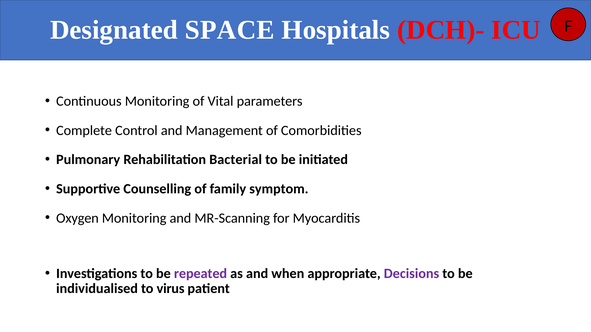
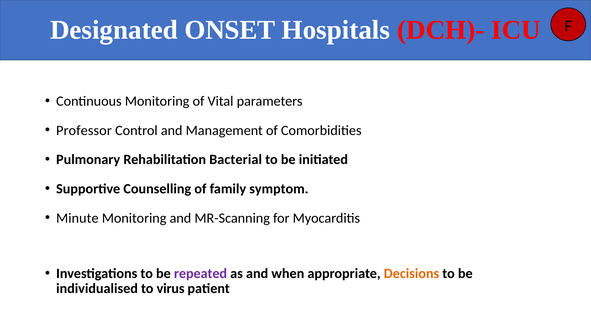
SPACE: SPACE -> ONSET (230, 30)
Complete: Complete -> Professor (84, 131)
Oxygen: Oxygen -> Minute (77, 218)
Decisions colour: purple -> orange (411, 274)
